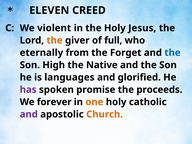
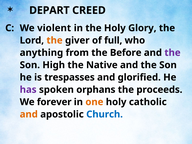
ELEVEN: ELEVEN -> DEPART (49, 10)
Jesus: Jesus -> Glory (142, 28)
eternally: eternally -> anything (41, 53)
Forget: Forget -> Before (126, 53)
the colour: blue -> purple (173, 53)
languages: languages -> trespasses (70, 77)
promise: promise -> orphans (96, 90)
and colour: purple -> orange (29, 114)
Church colour: orange -> blue (105, 114)
